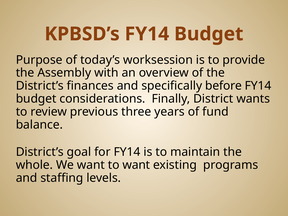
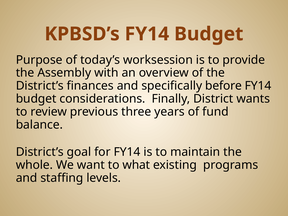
to want: want -> what (136, 165)
